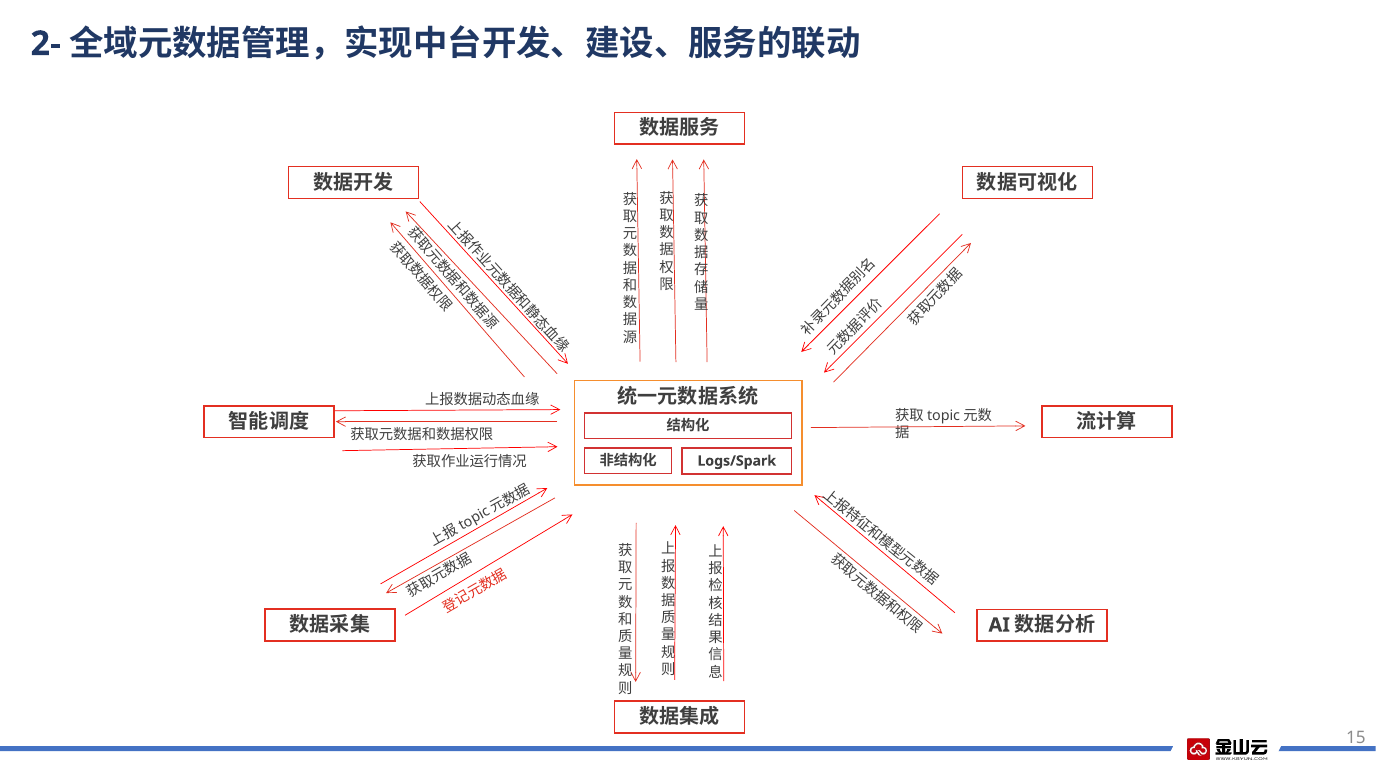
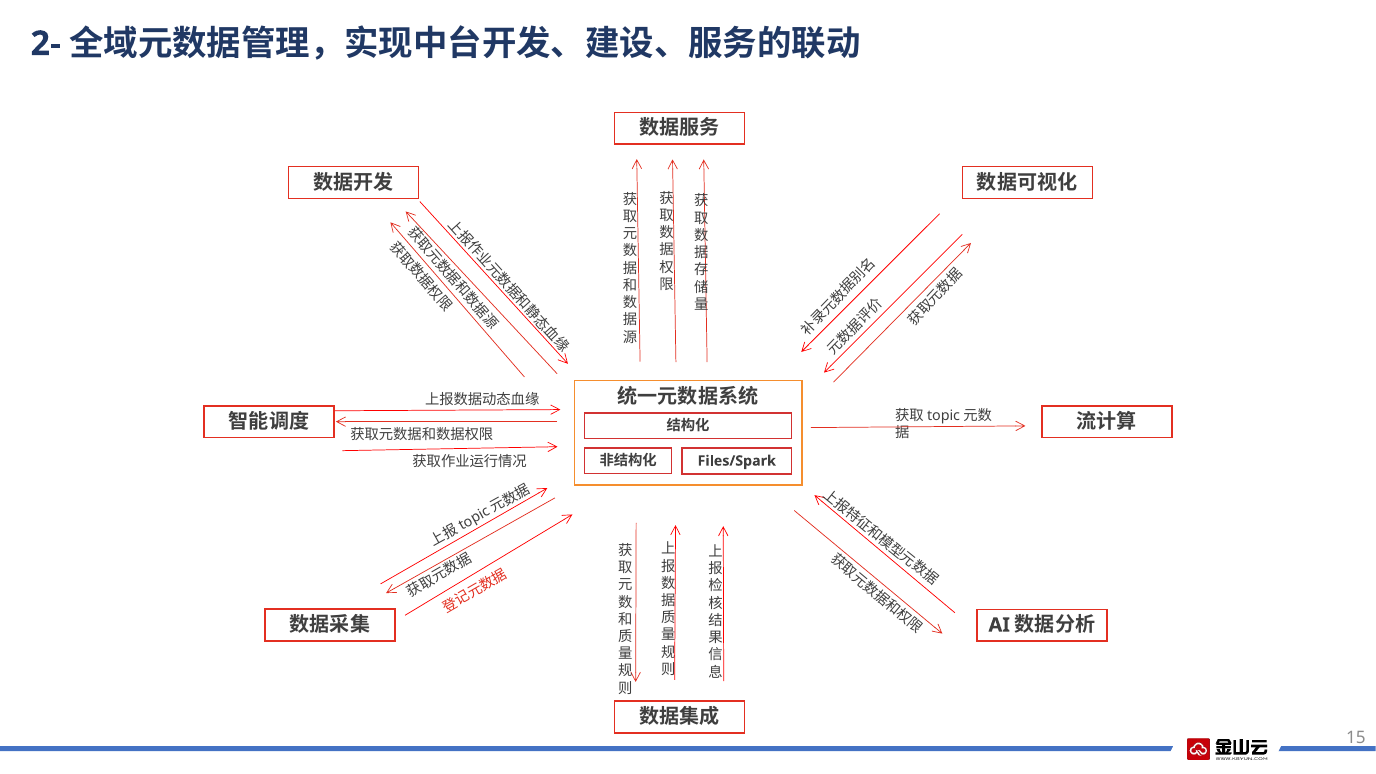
Logs/Spark: Logs/Spark -> Files/Spark (737, 461)
